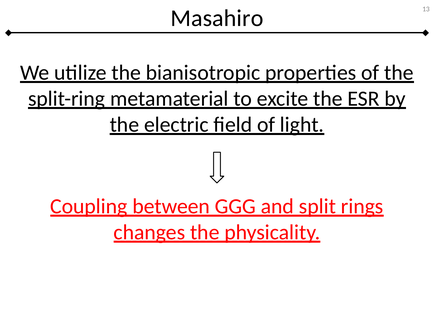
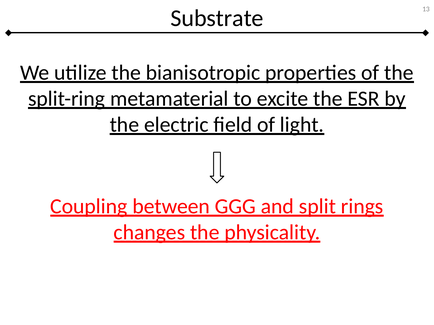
Masahiro: Masahiro -> Substrate (217, 18)
